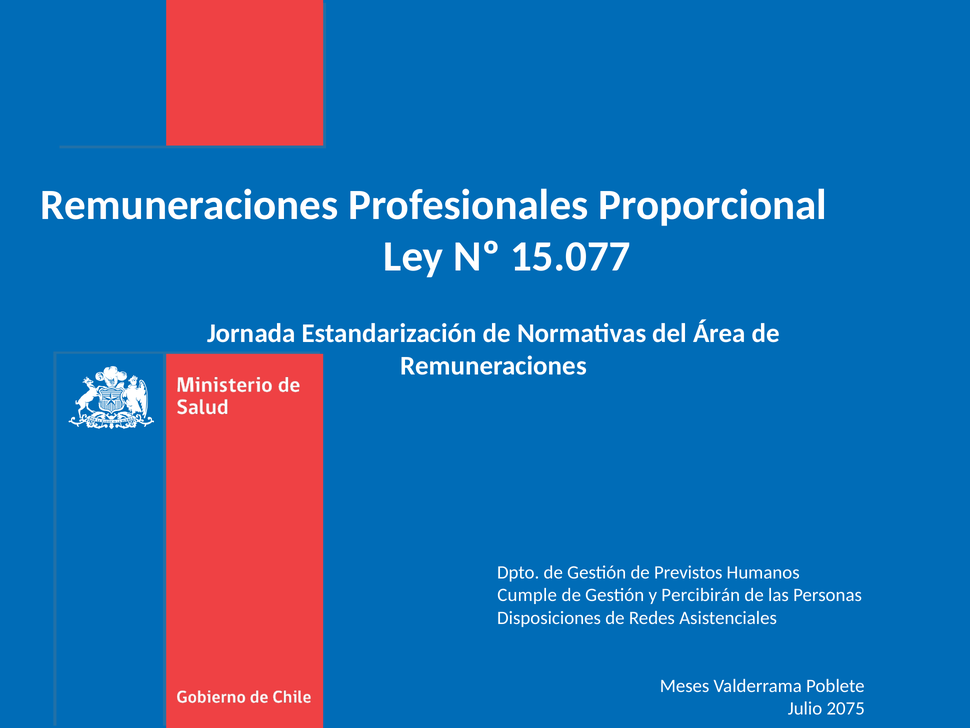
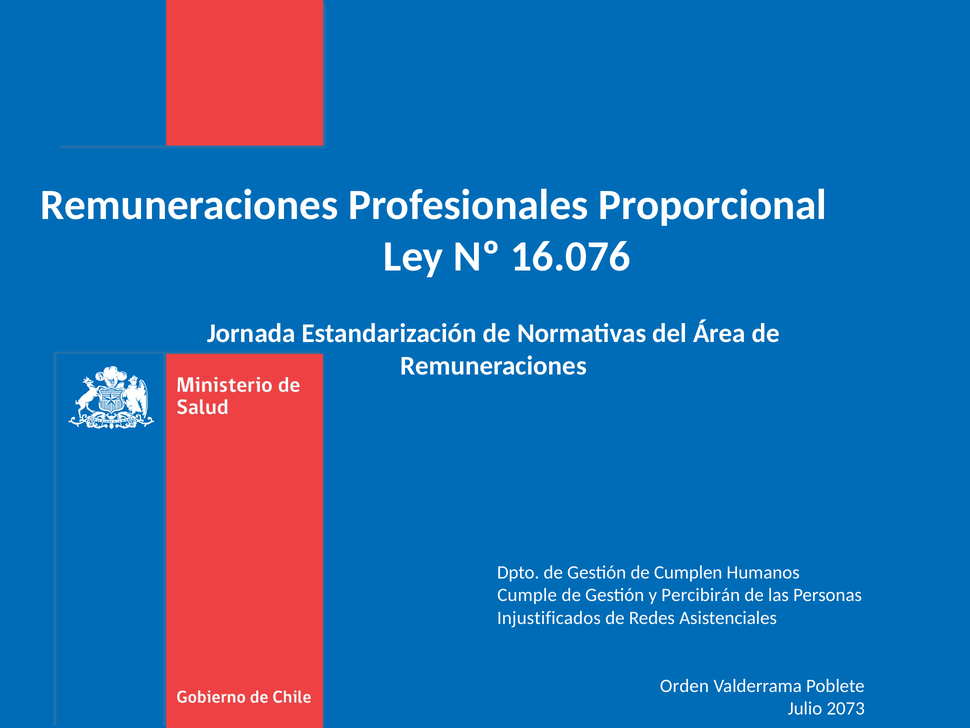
15.077: 15.077 -> 16.076 (570, 256)
Previstos: Previstos -> Cumplen (688, 572)
Disposiciones: Disposiciones -> Injustificados (549, 617)
Meses: Meses -> Orden (684, 685)
2075: 2075 -> 2073 (846, 708)
